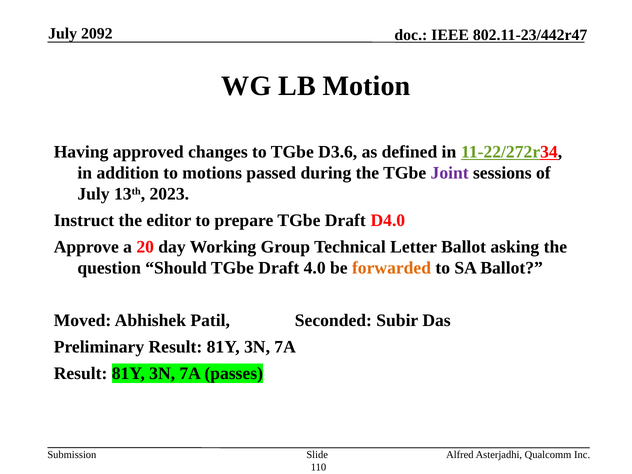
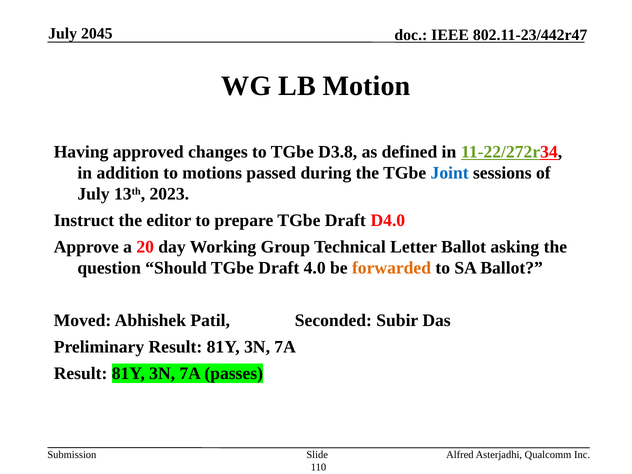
2092: 2092 -> 2045 (97, 34)
D3.6: D3.6 -> D3.8 (338, 152)
Joint colour: purple -> blue (450, 173)
